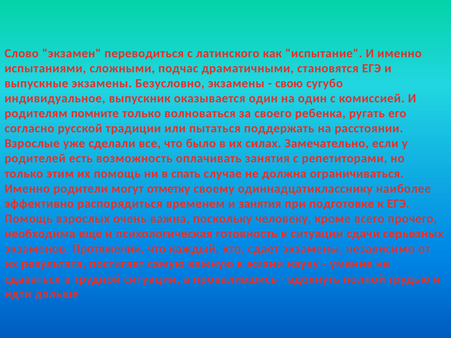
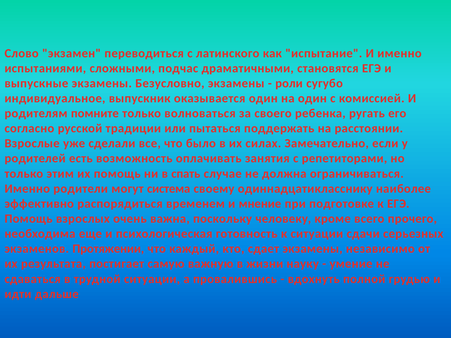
свою: свою -> роли (289, 83)
отметку: отметку -> система (169, 189)
и занятия: занятия -> мнение (260, 204)
